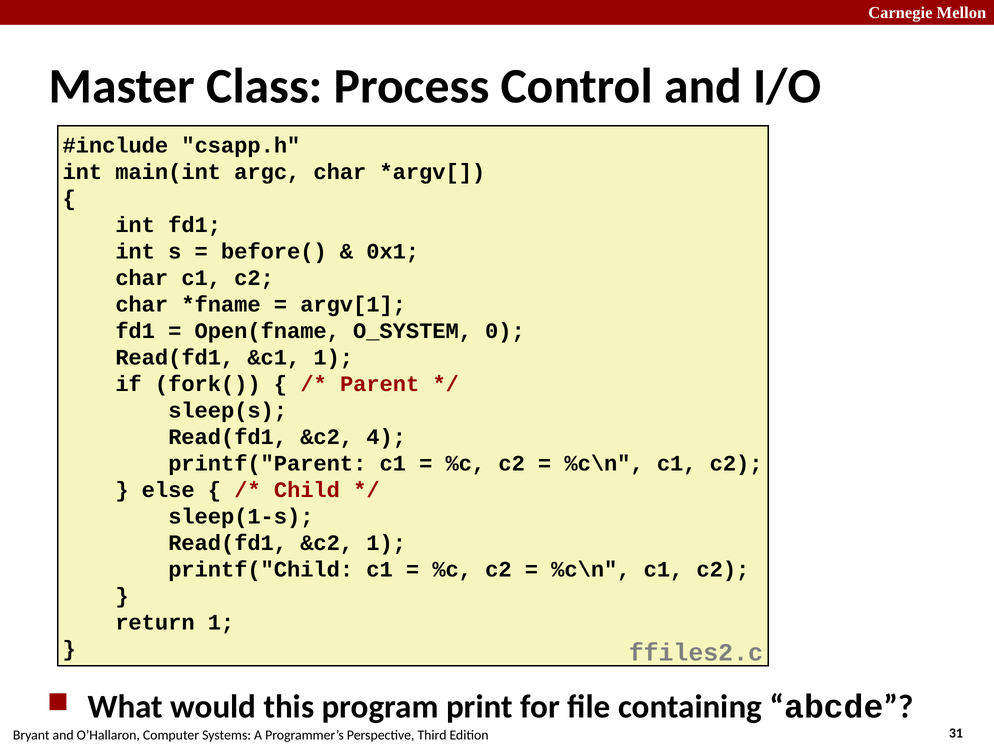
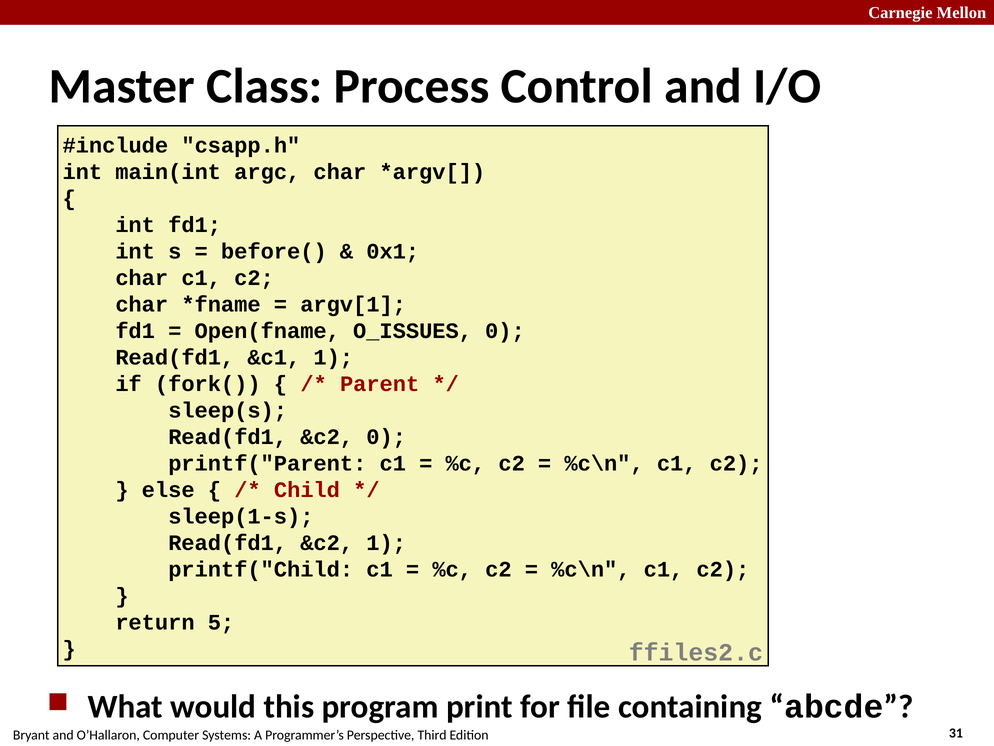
O_SYSTEM: O_SYSTEM -> O_ISSUES (413, 331)
&c2 4: 4 -> 0 (386, 437)
return 1: 1 -> 5 (221, 622)
